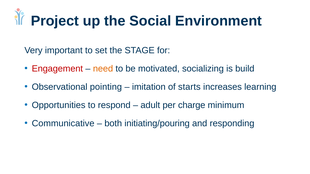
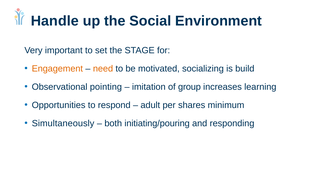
Project: Project -> Handle (55, 21)
Engagement colour: red -> orange (57, 69)
starts: starts -> group (189, 87)
charge: charge -> shares (192, 105)
Communicative: Communicative -> Simultaneously (63, 124)
